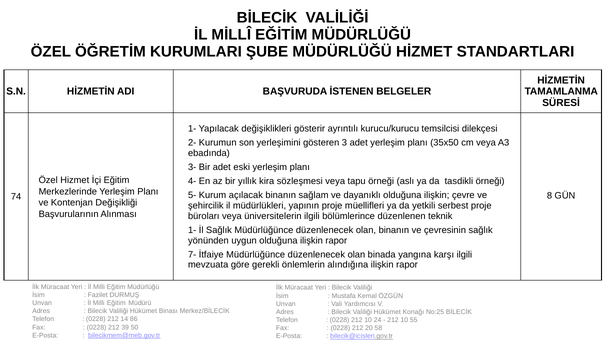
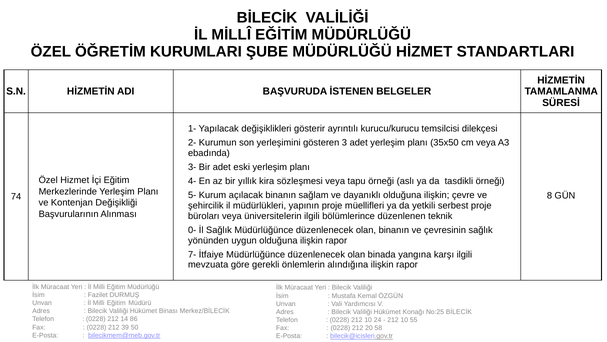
1-: 1- -> 0- (192, 230)
